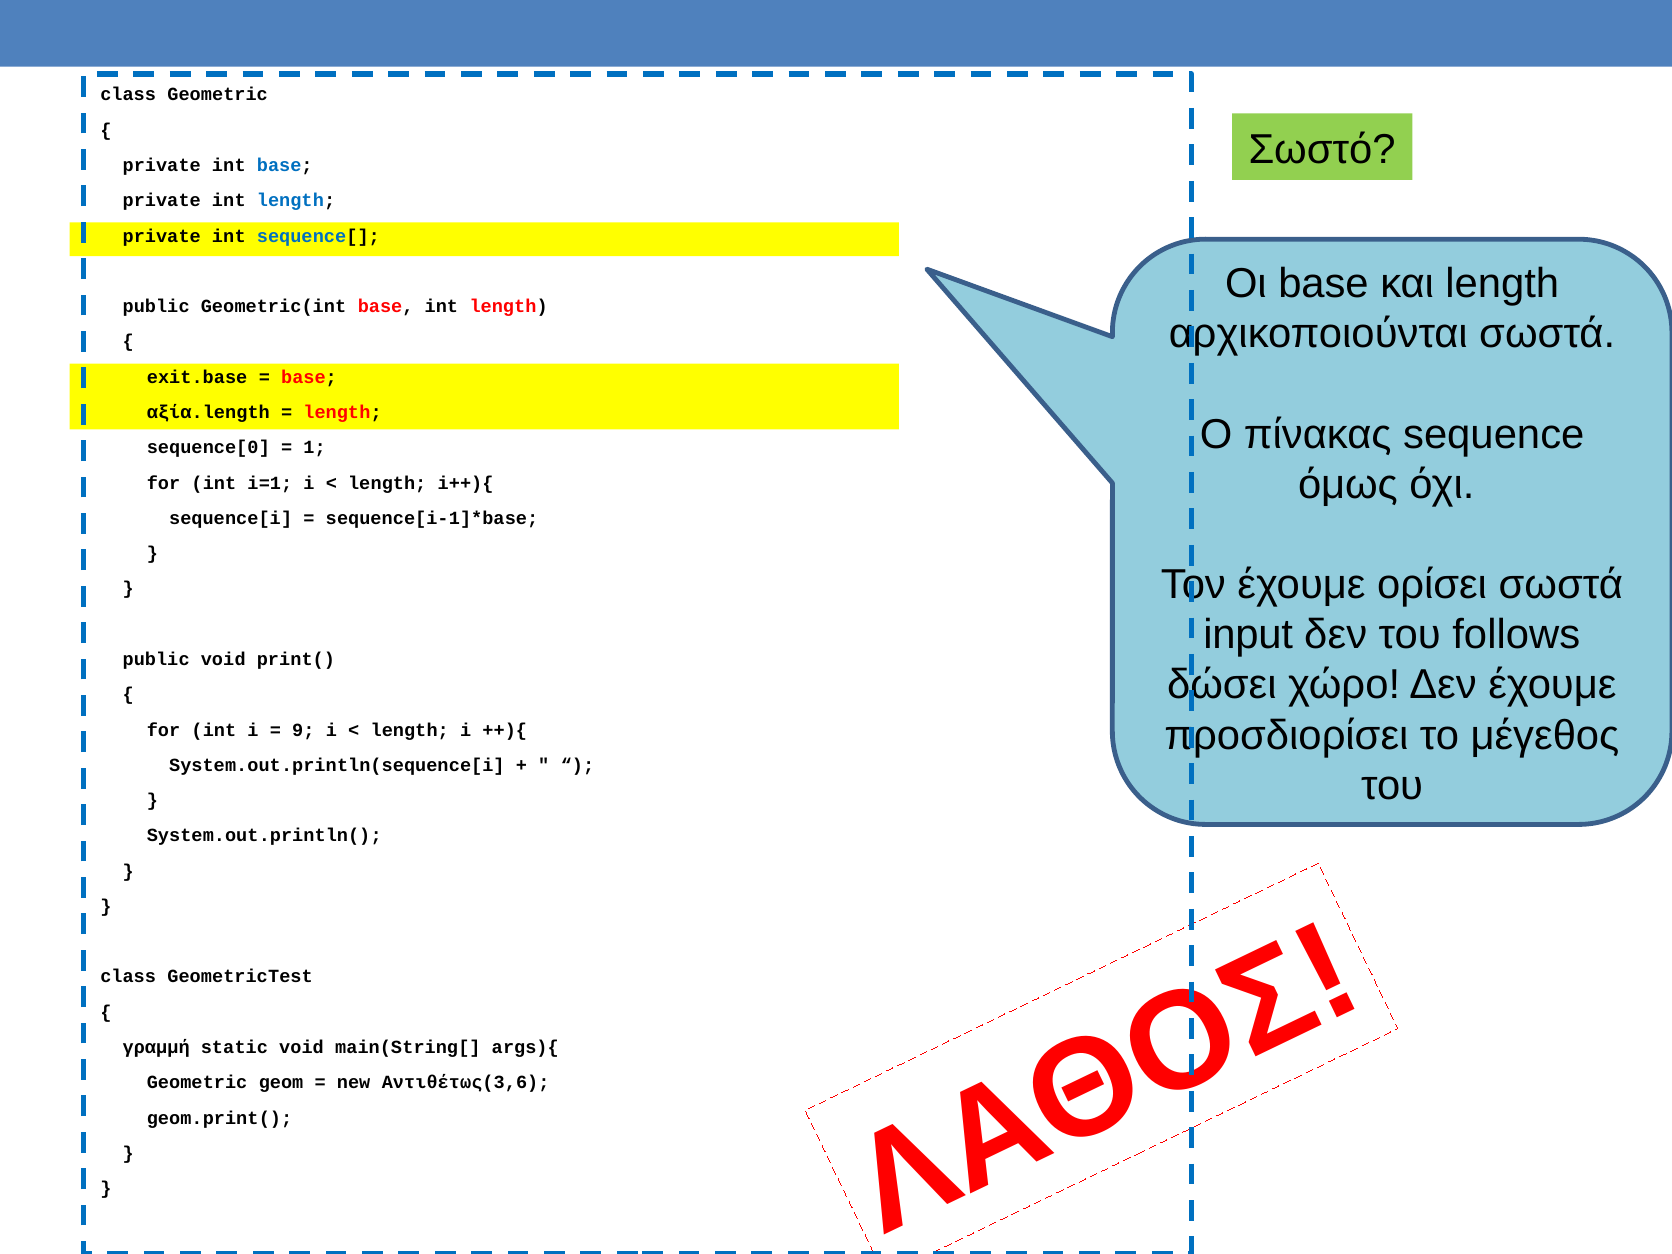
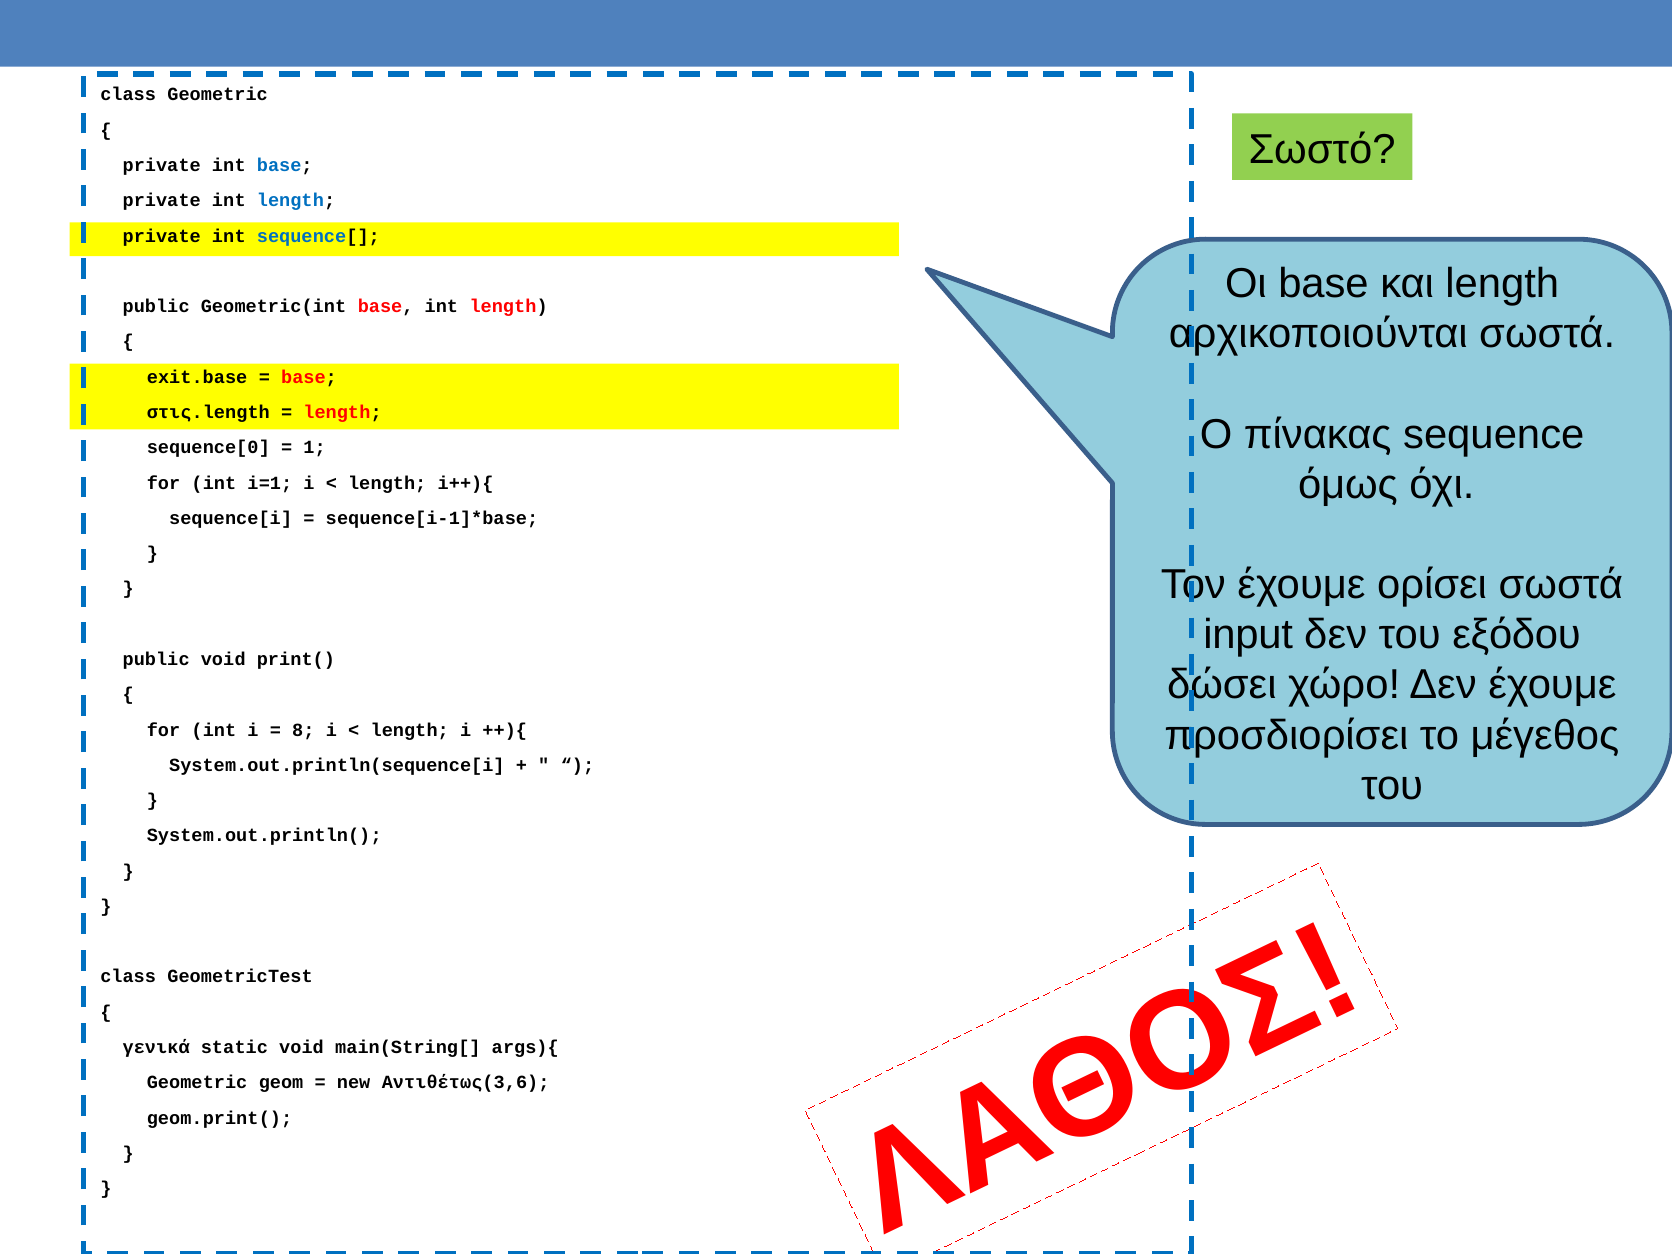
αξία.length: αξία.length -> στις.length (208, 412)
follows: follows -> εξόδου (1516, 635)
9: 9 -> 8 (303, 730)
γραμμή: γραμμή -> γενικά (156, 1047)
